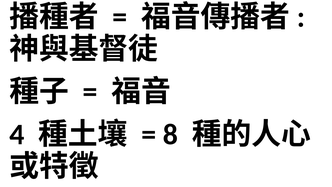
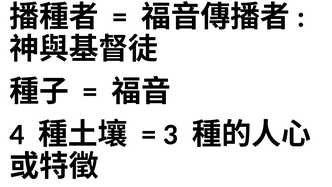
8: 8 -> 3 (170, 134)
